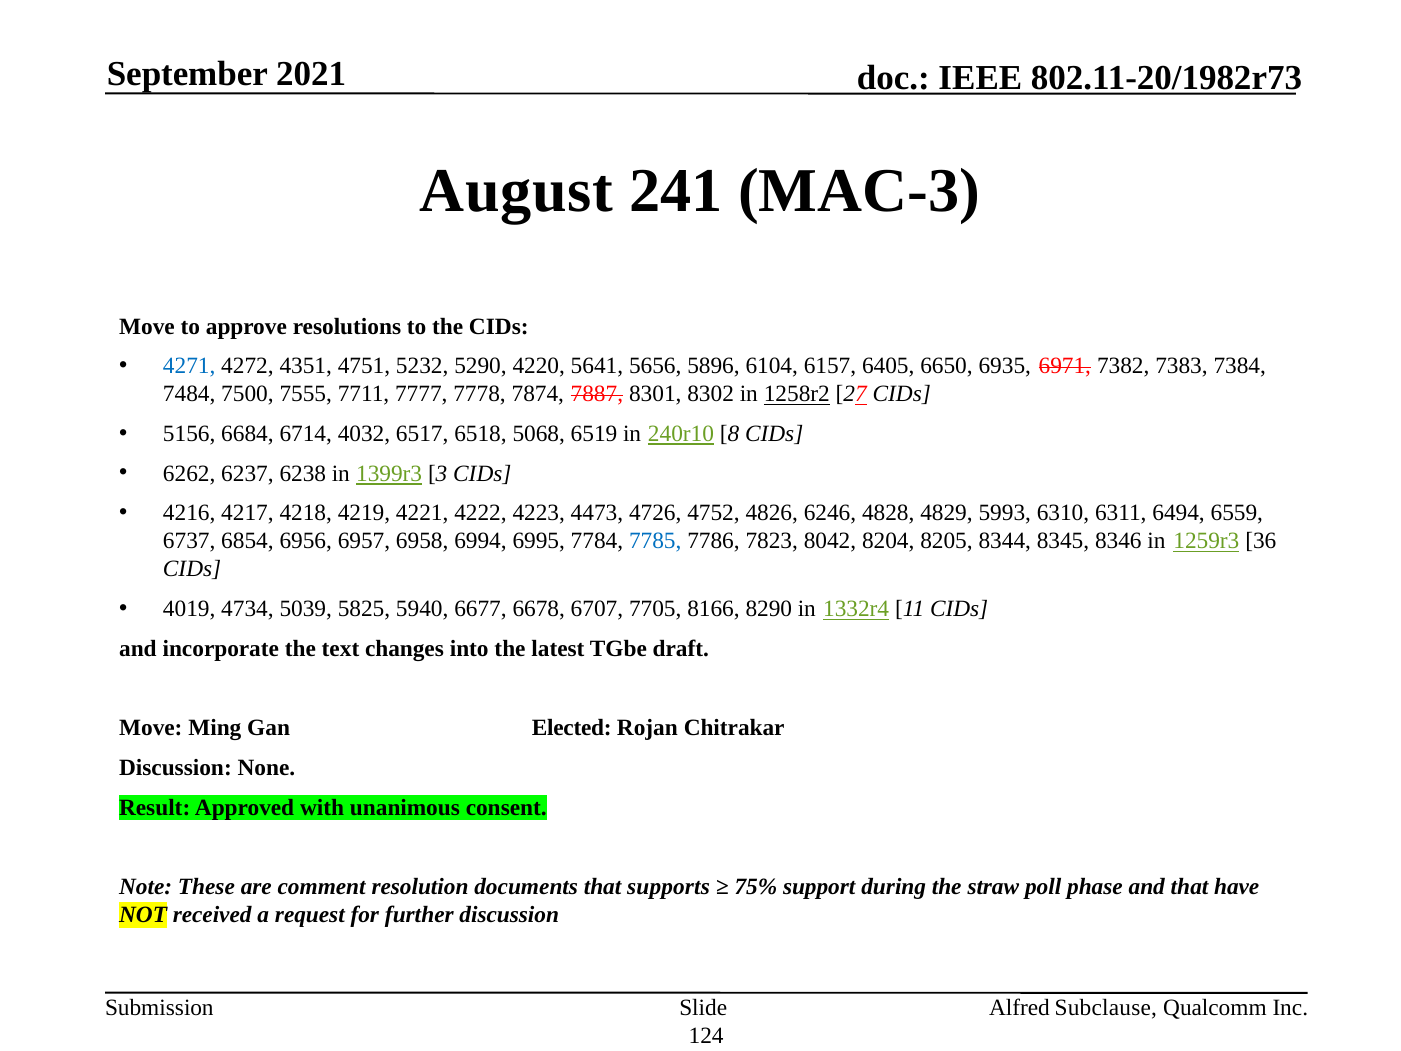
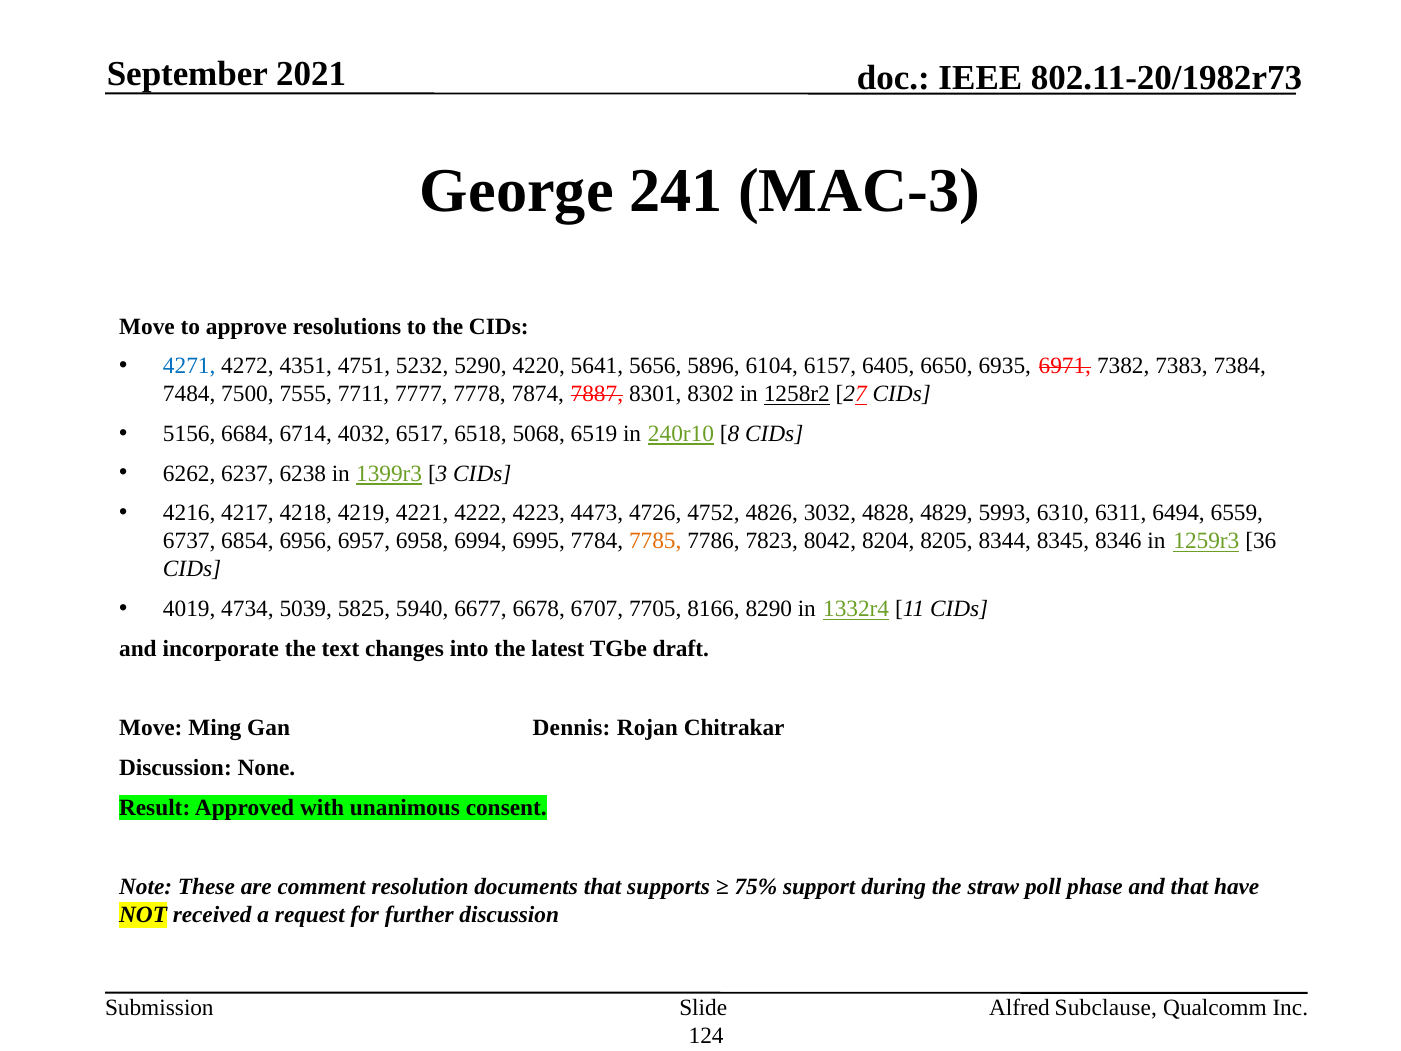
August: August -> George (517, 191)
6246: 6246 -> 3032 (830, 513)
7785 colour: blue -> orange (655, 541)
Elected: Elected -> Dennis (572, 728)
